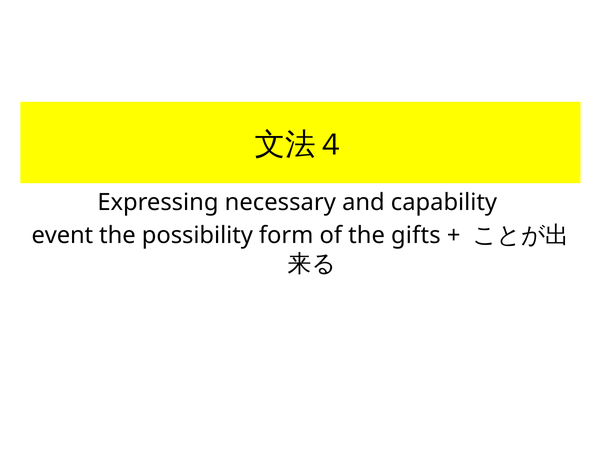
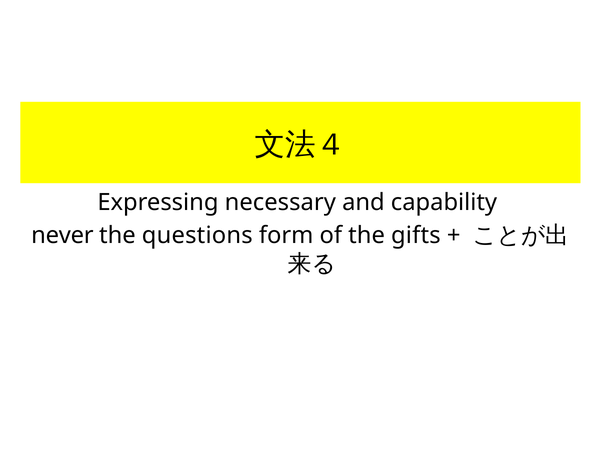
event: event -> never (62, 236)
possibility: possibility -> questions (197, 236)
